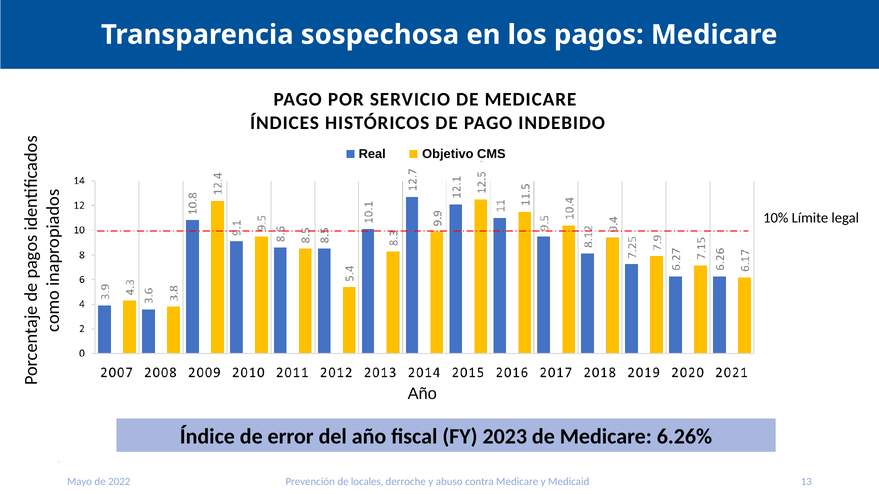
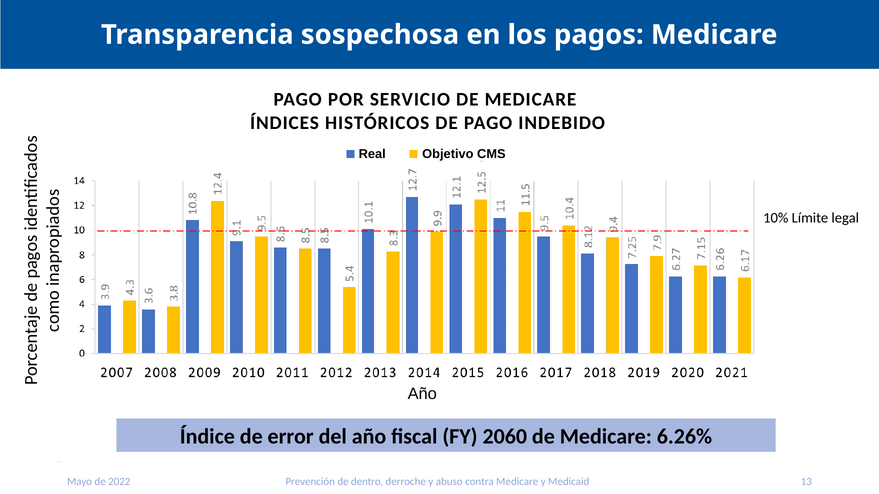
2023: 2023 -> 2060 (505, 437)
locales: locales -> dentro (367, 482)
